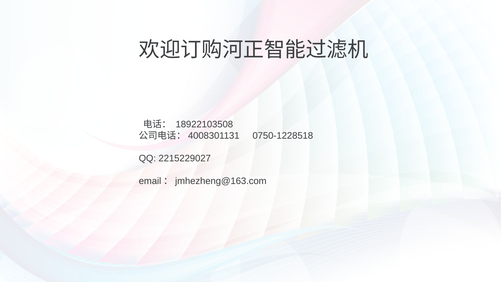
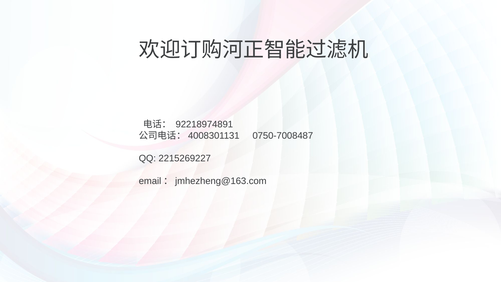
18922103508: 18922103508 -> 92218974891 (204, 124)
0750-1228518: 0750-1228518 -> 0750-7008487 (283, 136)
2215229027: 2215229027 -> 2215269227 (185, 158)
